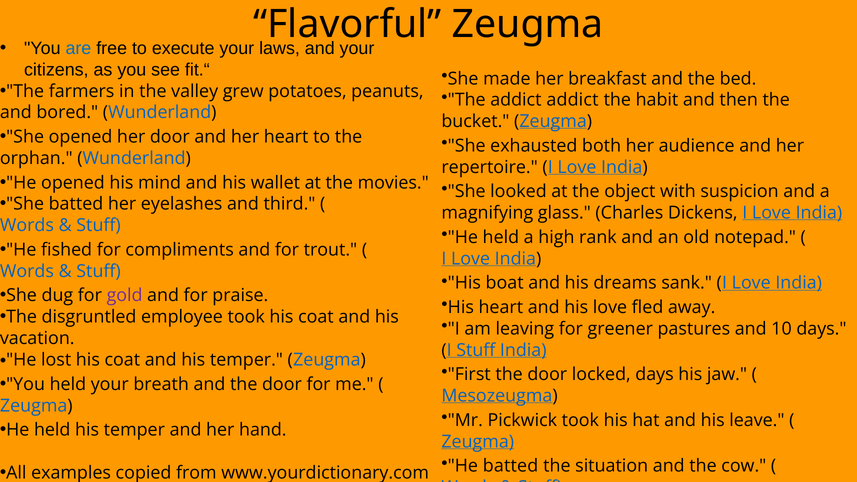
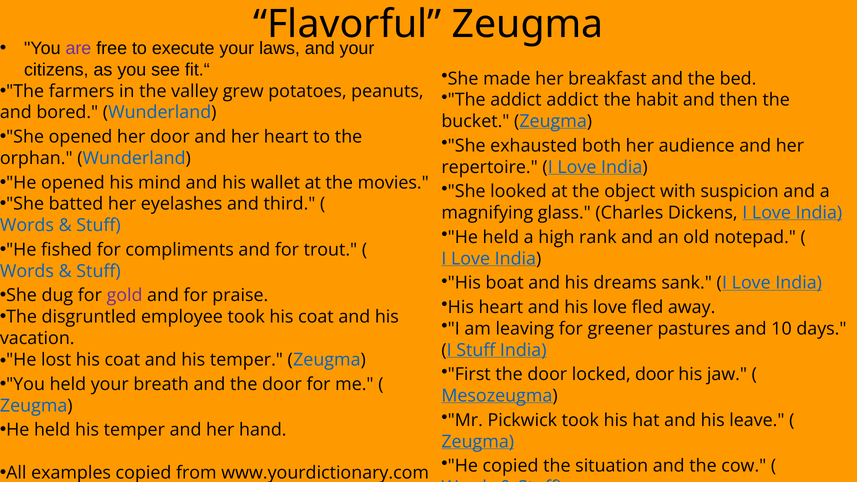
are colour: blue -> purple (78, 48)
locked days: days -> door (655, 375)
He batted: batted -> copied (511, 466)
